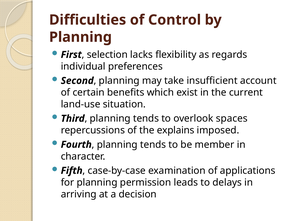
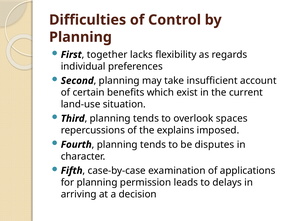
selection: selection -> together (107, 55)
member: member -> disputes (214, 144)
